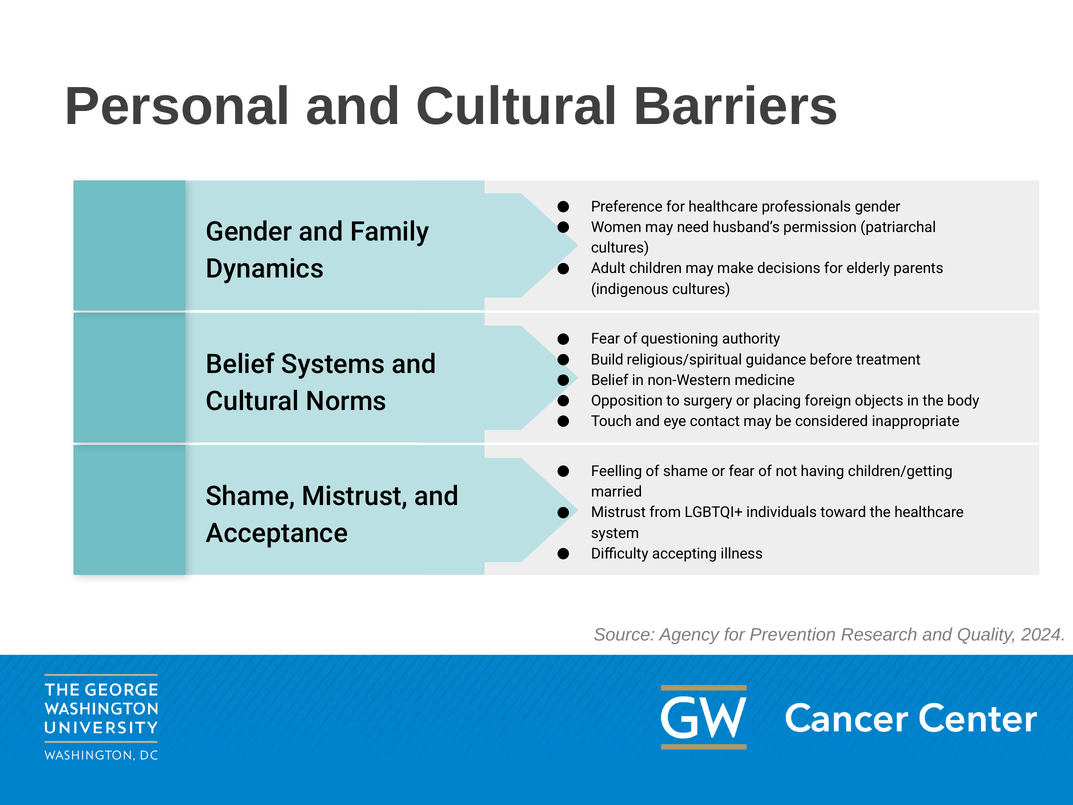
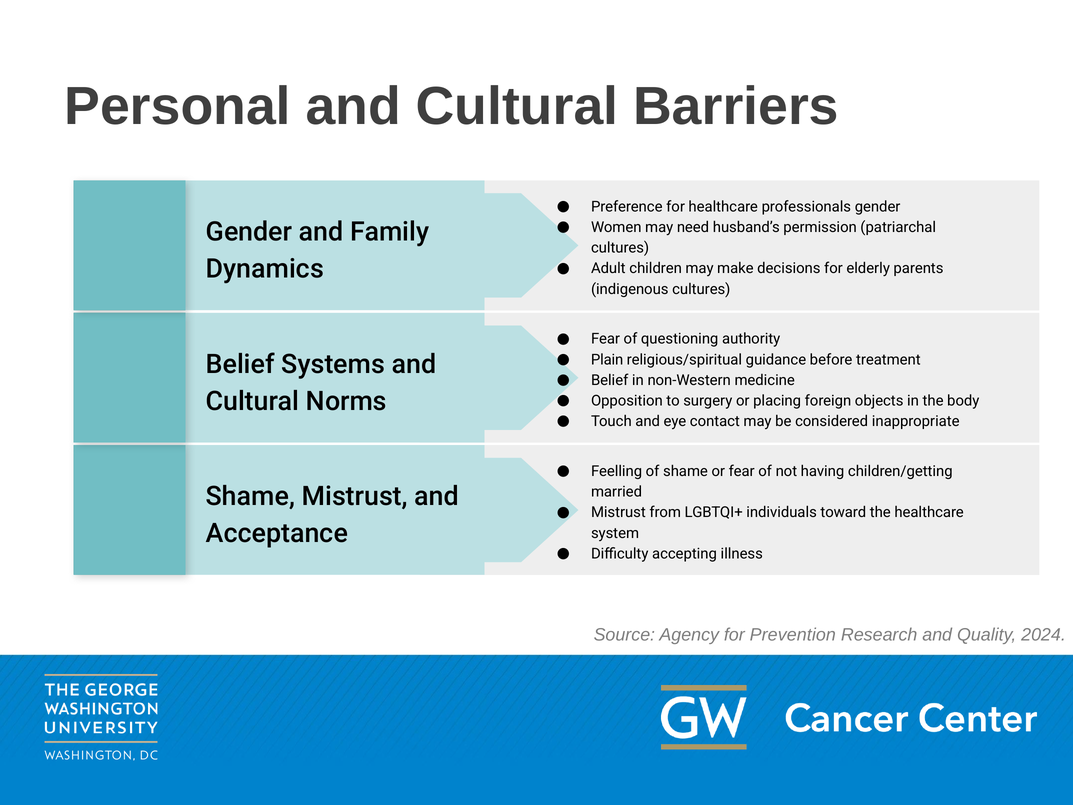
Build: Build -> Plain (607, 360)
